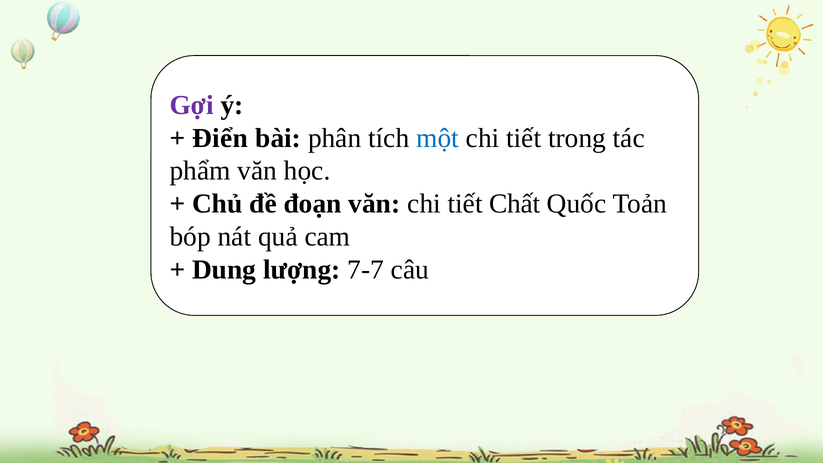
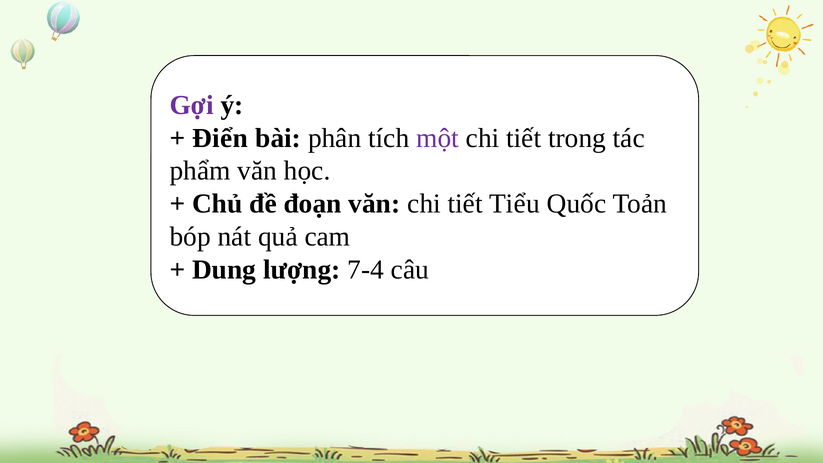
một colour: blue -> purple (438, 138)
Chất: Chất -> Tiểu (514, 204)
7-7: 7-7 -> 7-4 (366, 270)
